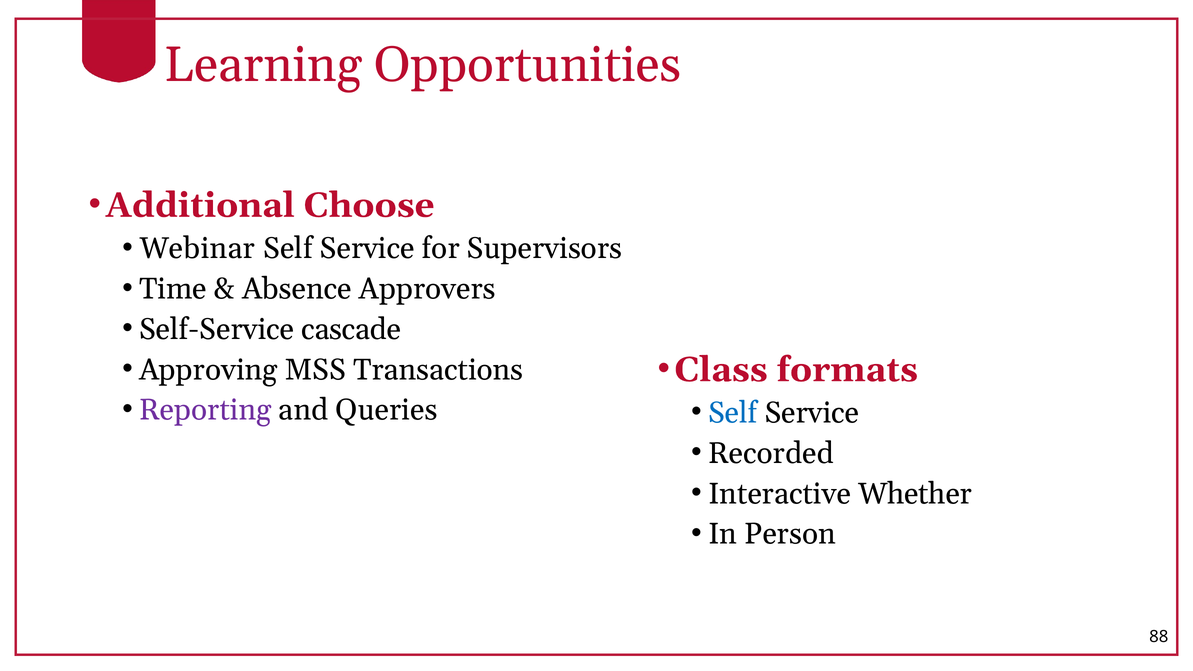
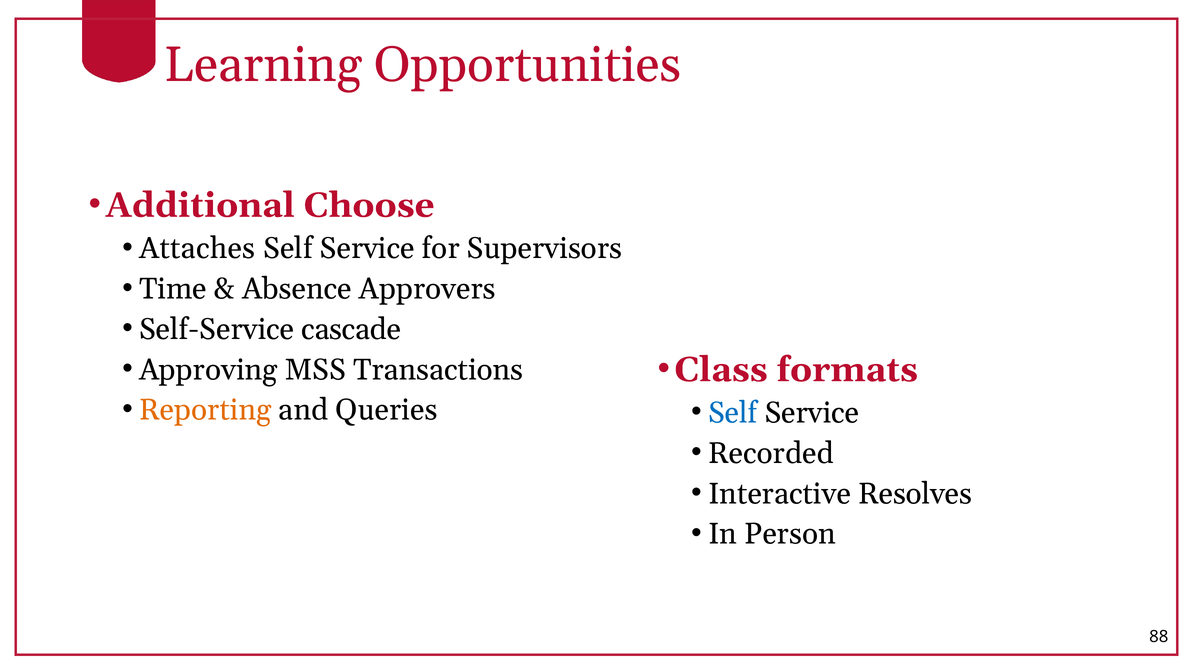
Webinar: Webinar -> Attaches (197, 248)
Reporting colour: purple -> orange (205, 410)
Whether: Whether -> Resolves (915, 494)
